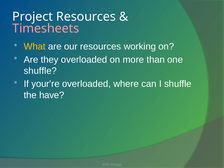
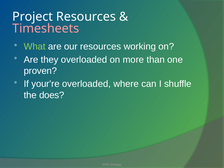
What colour: yellow -> light green (35, 47)
shuffle: shuffle -> proven (40, 71)
have: have -> does (52, 95)
